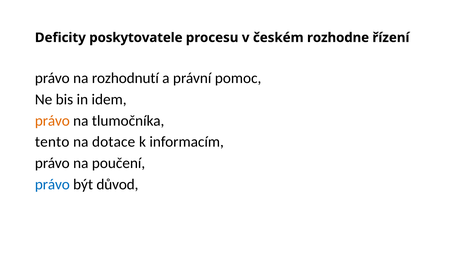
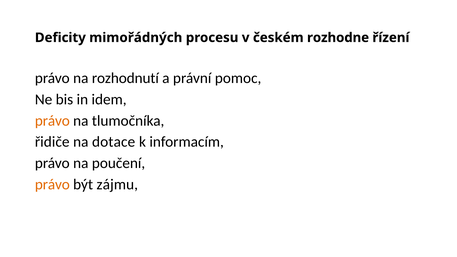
poskytovatele: poskytovatele -> mimořádných (136, 38)
tento: tento -> řidiče (52, 142)
právo colour: blue -> orange (52, 184)
důvod: důvod -> zájmu (117, 184)
